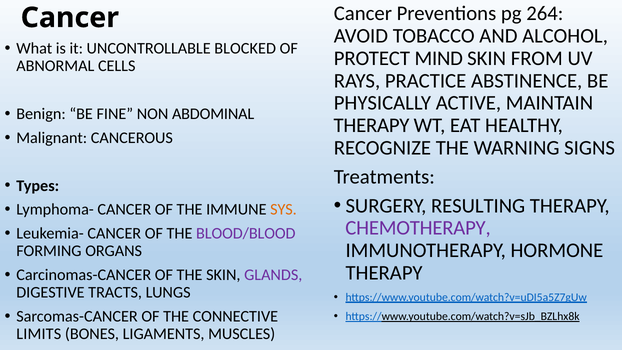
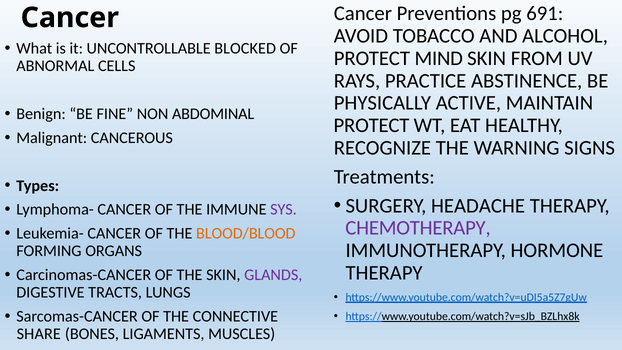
264: 264 -> 691 (545, 13)
THERAPY: THERAPY -> PROTECT (372, 125)
RESULTING: RESULTING -> HEADACHE (478, 206)
SYS colour: orange -> purple (283, 210)
BLOOD/BLOOD colour: purple -> orange (246, 234)
LIMITS: LIMITS -> SHARE (39, 334)
